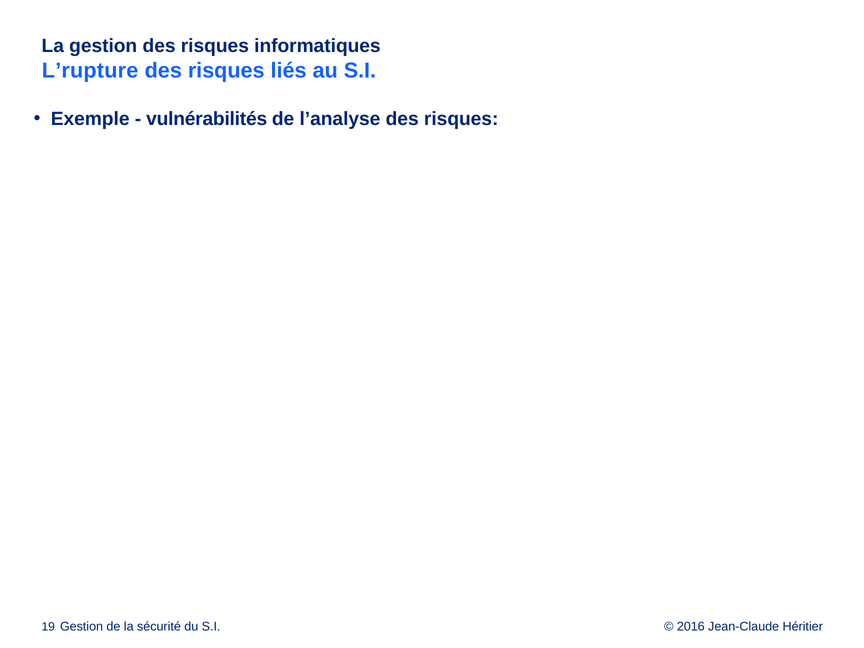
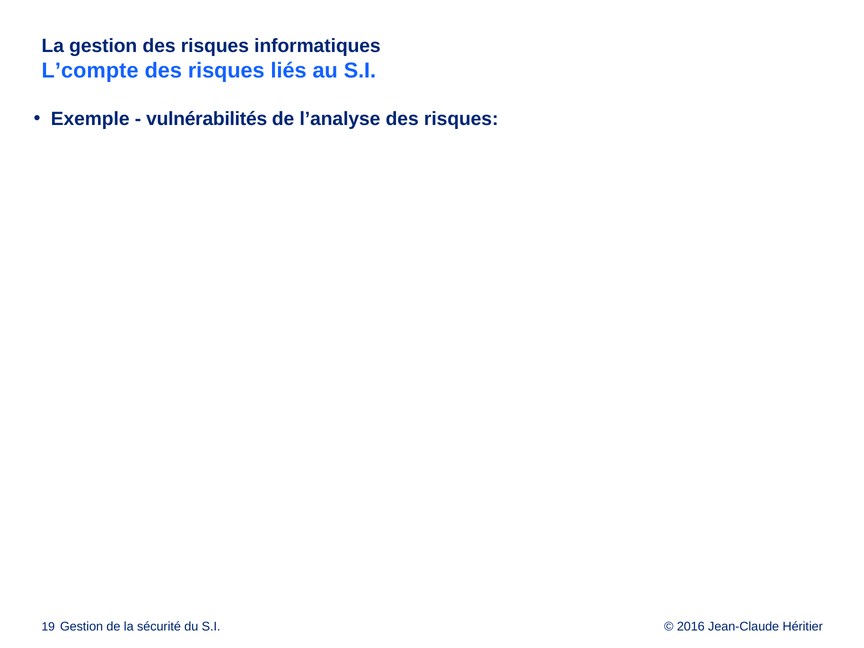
L’rupture: L’rupture -> L’compte (90, 71)
